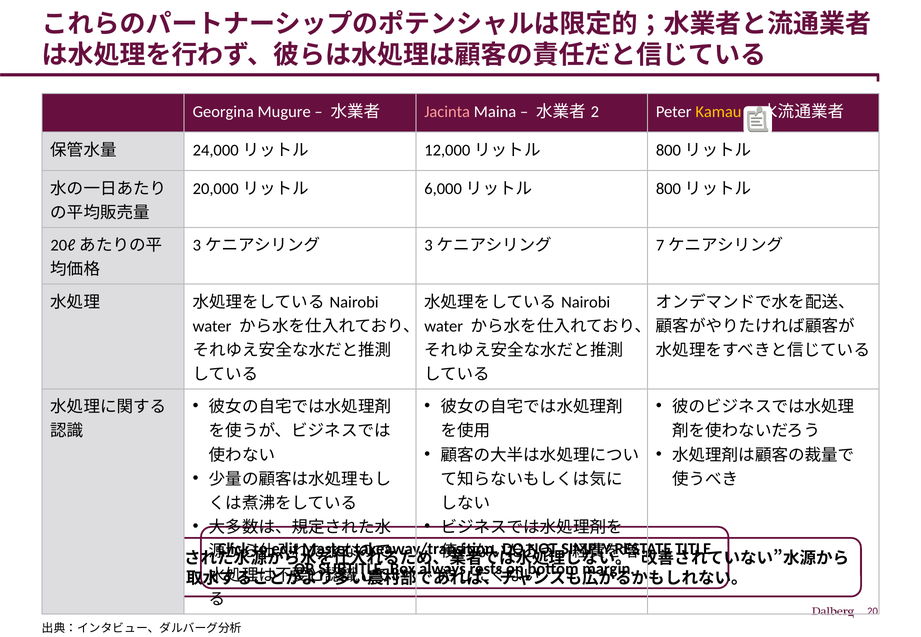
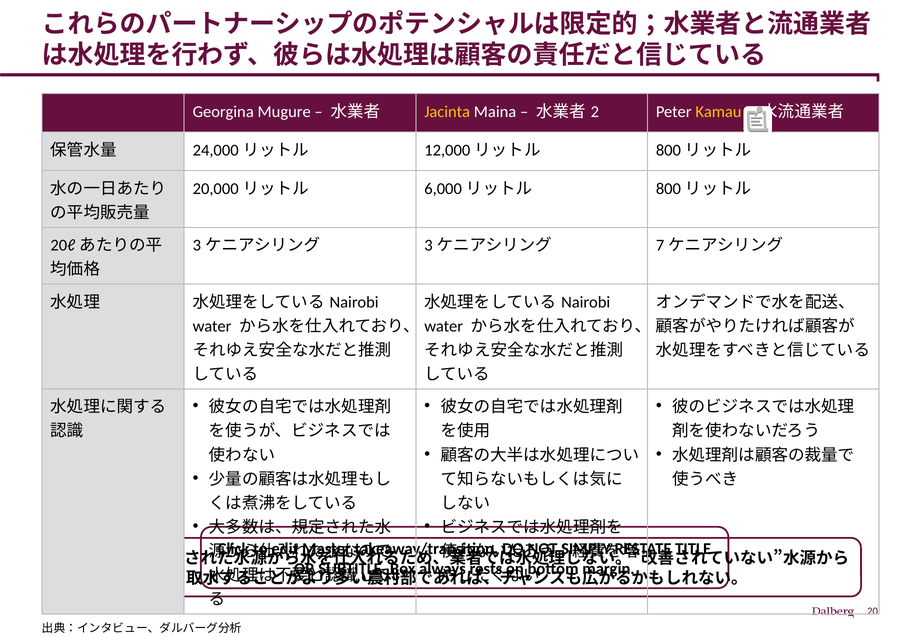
Jacinta colour: pink -> yellow (447, 112)
